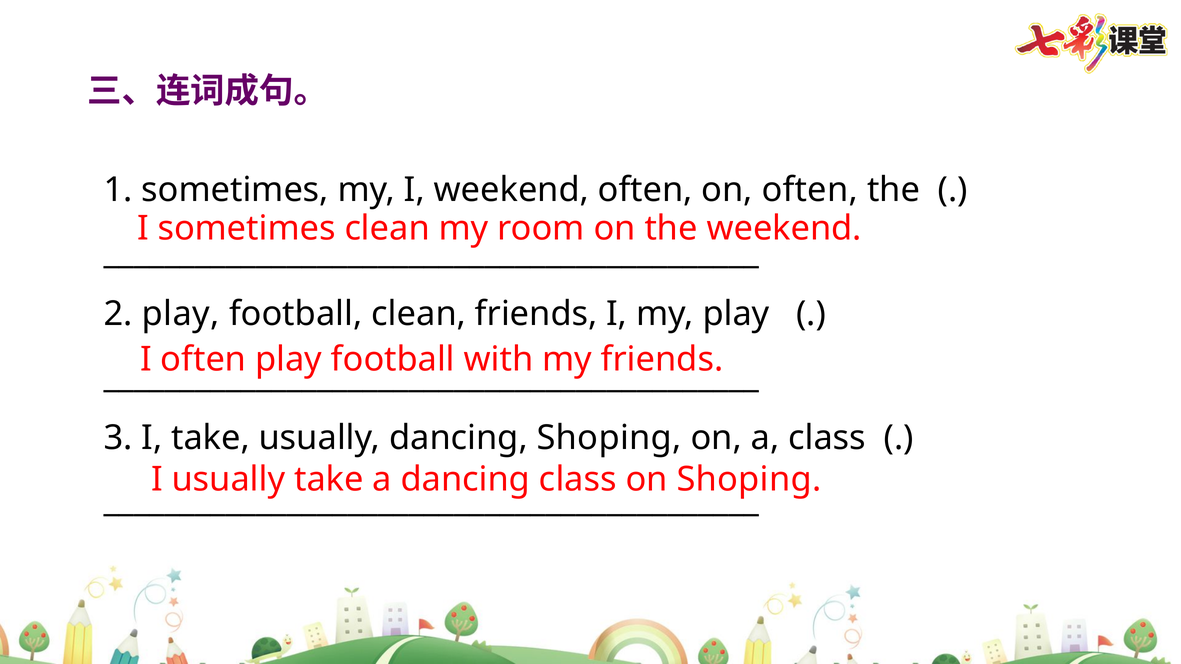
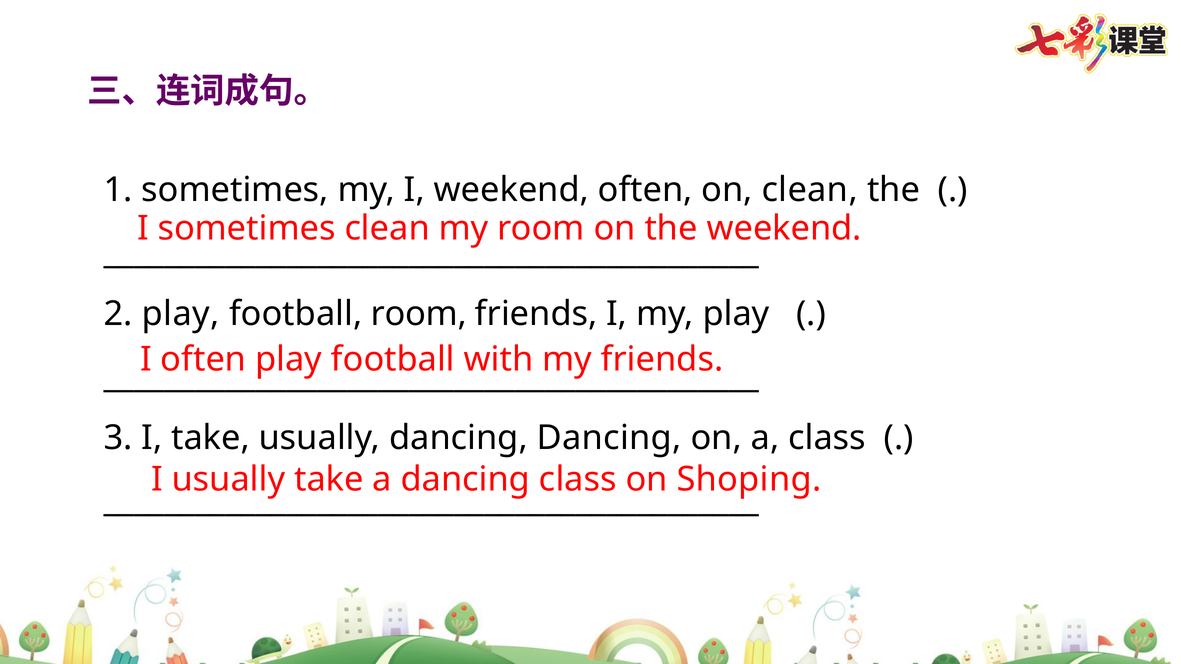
on often: often -> clean (810, 190)
football clean: clean -> room (419, 314)
dancing Shoping: Shoping -> Dancing (609, 438)
